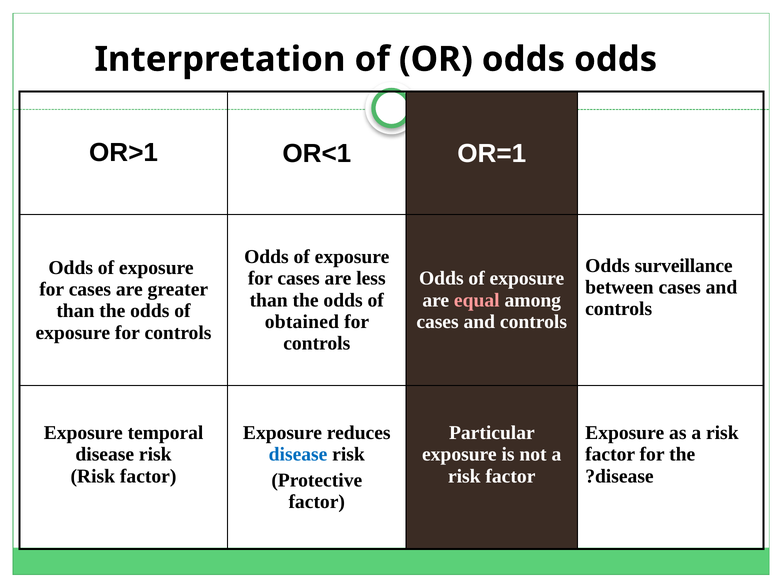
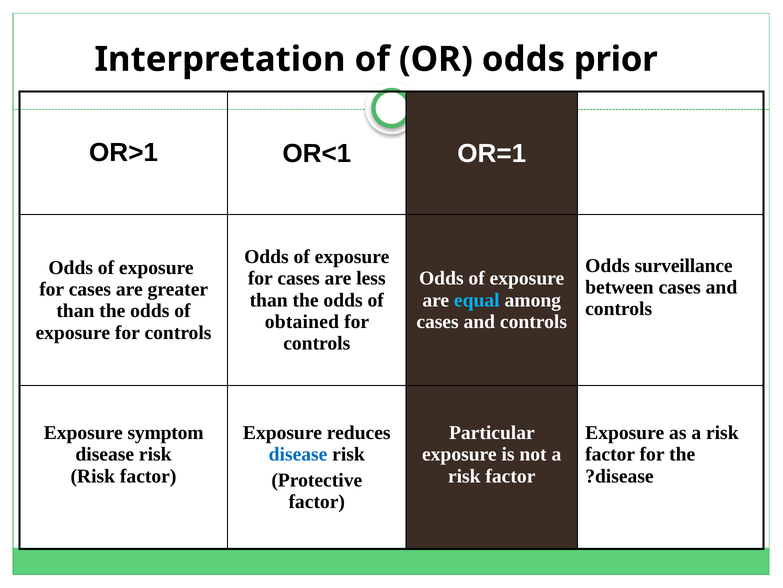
odds odds: odds -> prior (616, 59)
equal colour: pink -> light blue (477, 300)
temporal: temporal -> symptom (166, 432)
